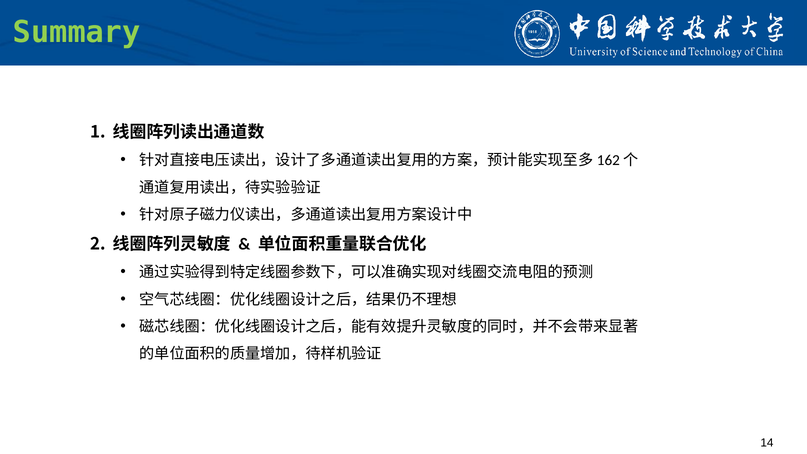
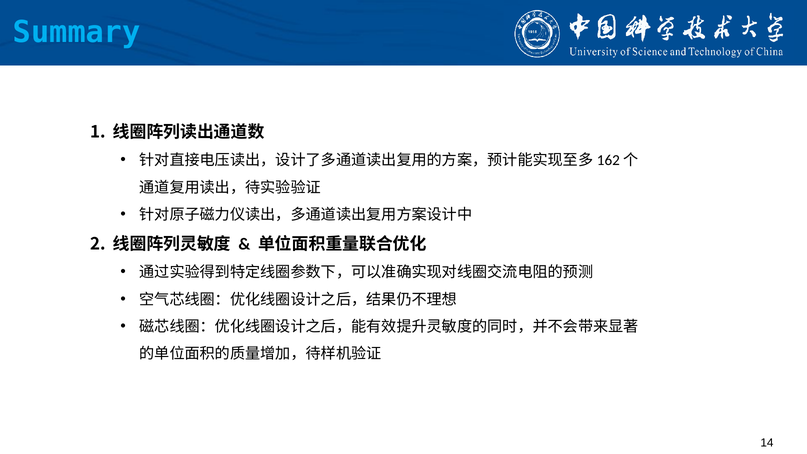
Summary colour: light green -> light blue (77, 32)
